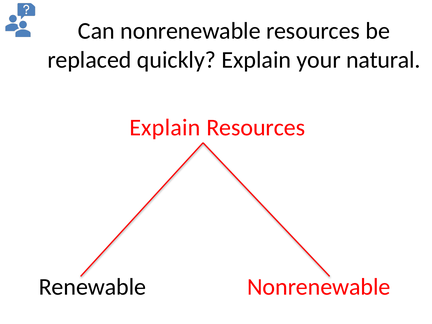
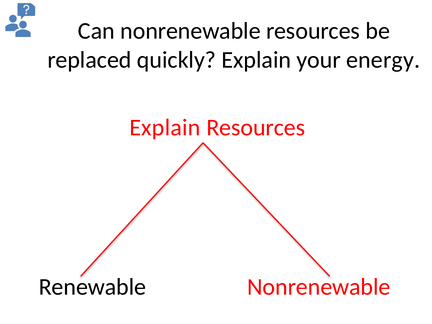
natural: natural -> energy (383, 60)
